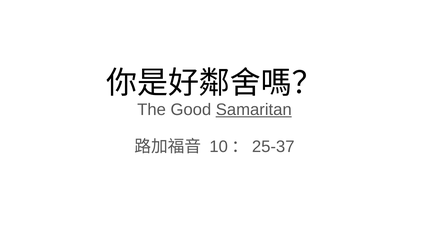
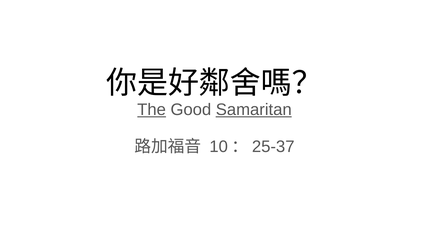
The underline: none -> present (152, 110)
